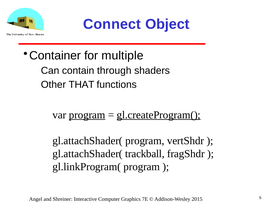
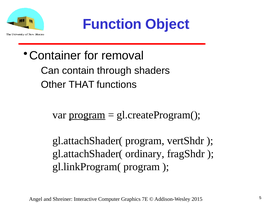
Connect: Connect -> Function (112, 24)
multiple: multiple -> removal (123, 56)
gl.createProgram( underline: present -> none (159, 115)
trackball: trackball -> ordinary (145, 154)
